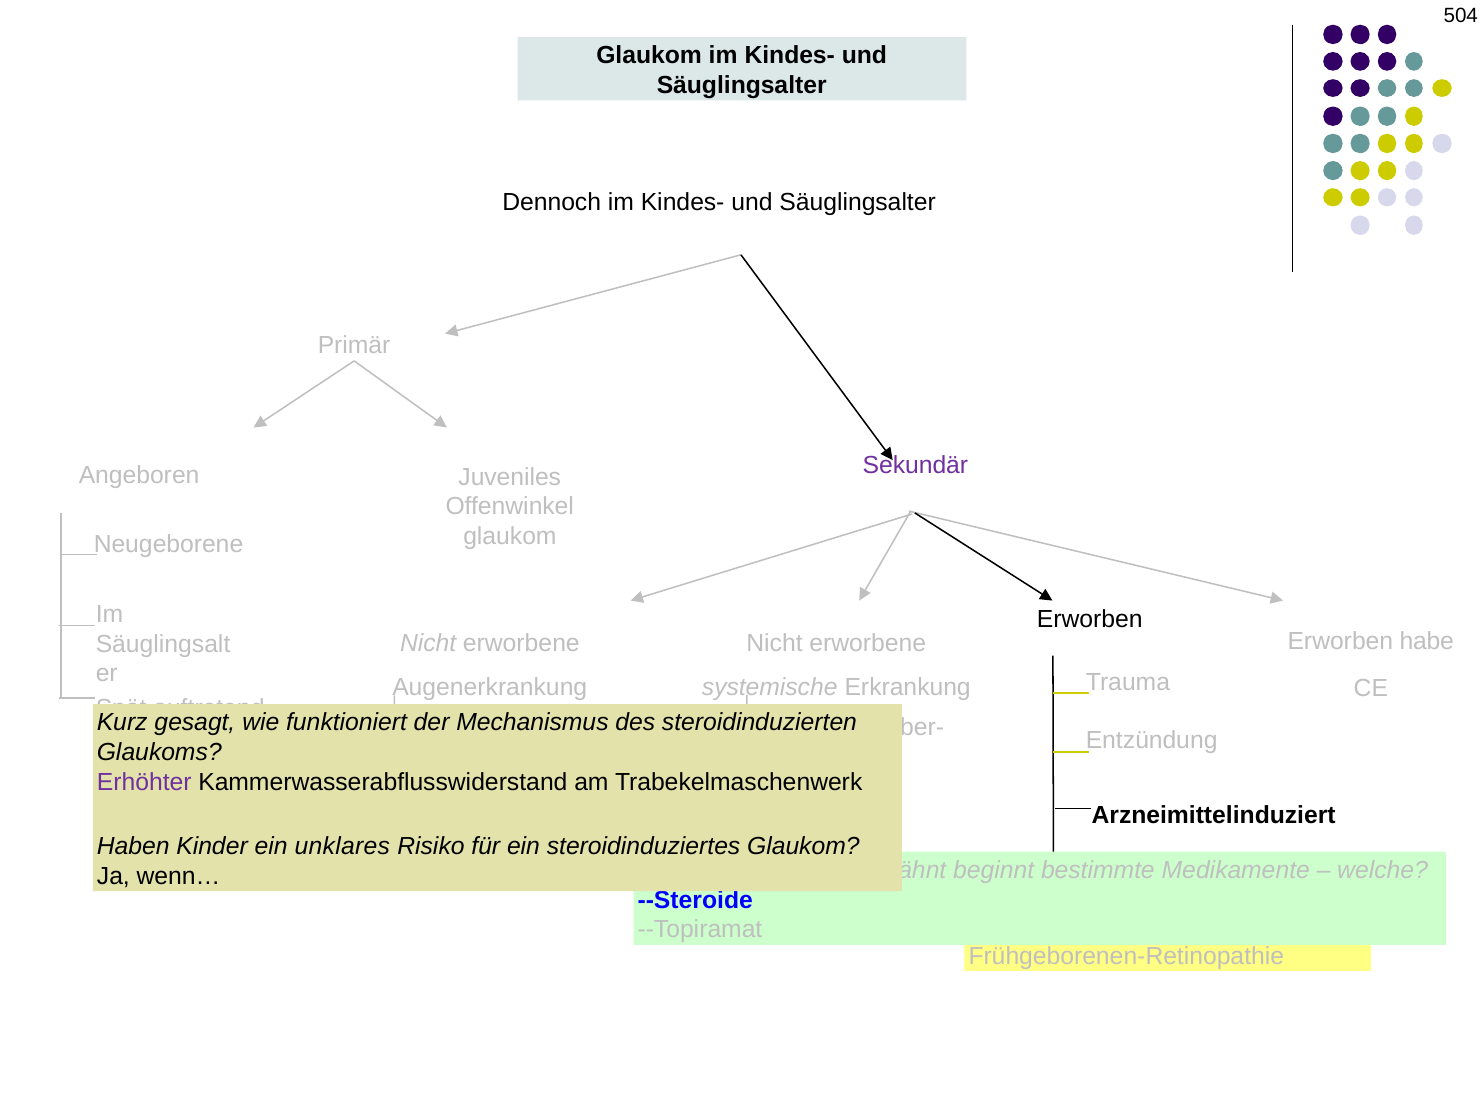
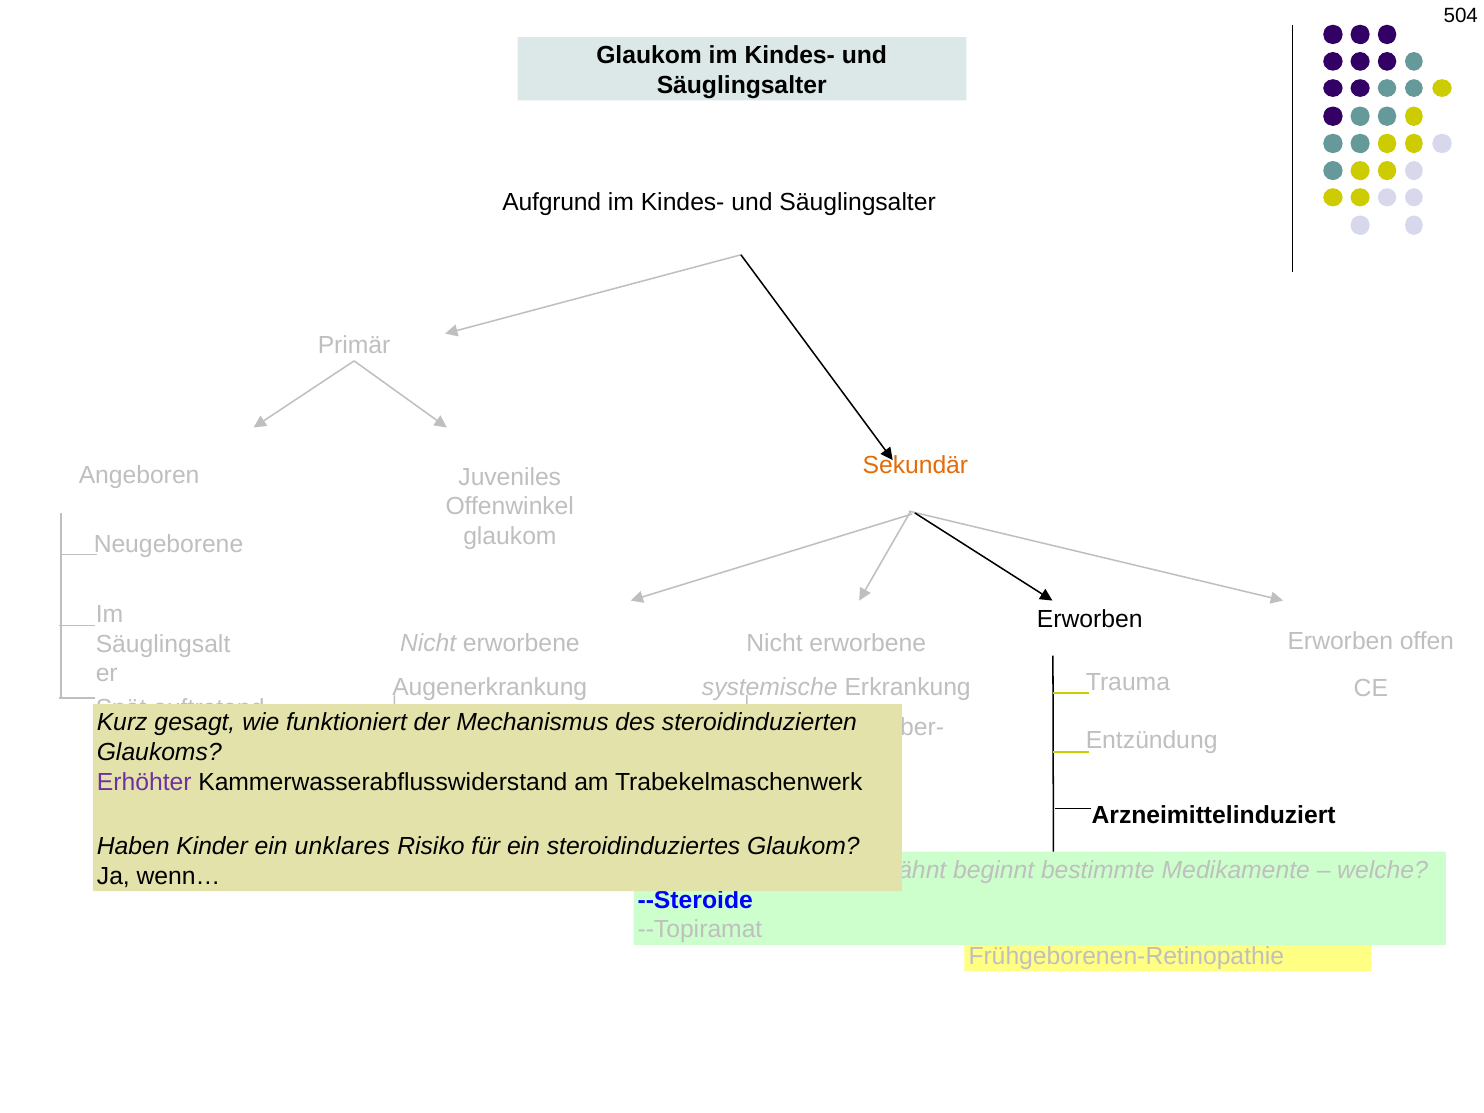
Dennoch: Dennoch -> Aufgrund (552, 202)
Sekundär colour: purple -> orange (915, 466)
habe: habe -> offen (1427, 641)
